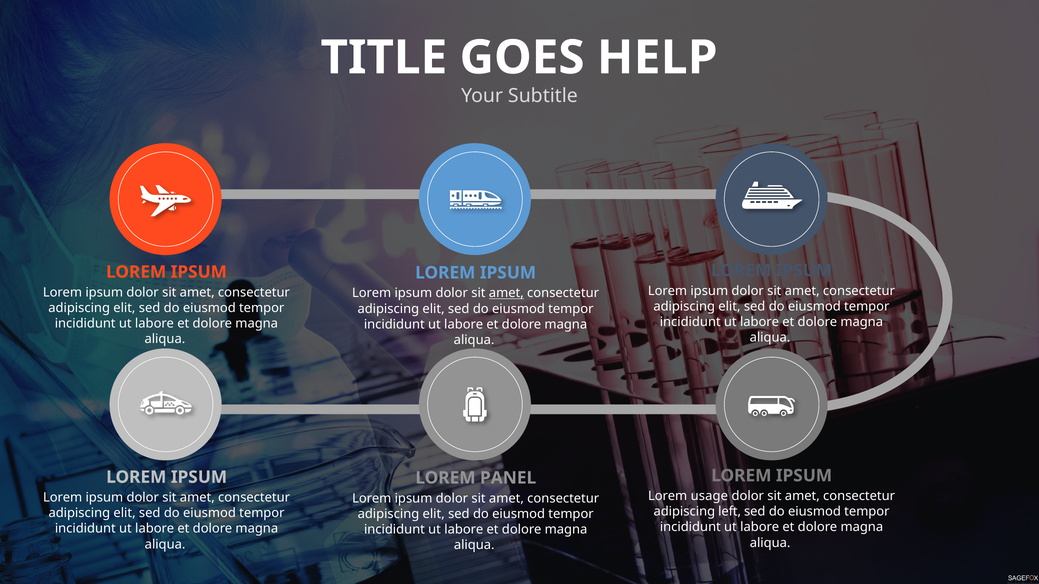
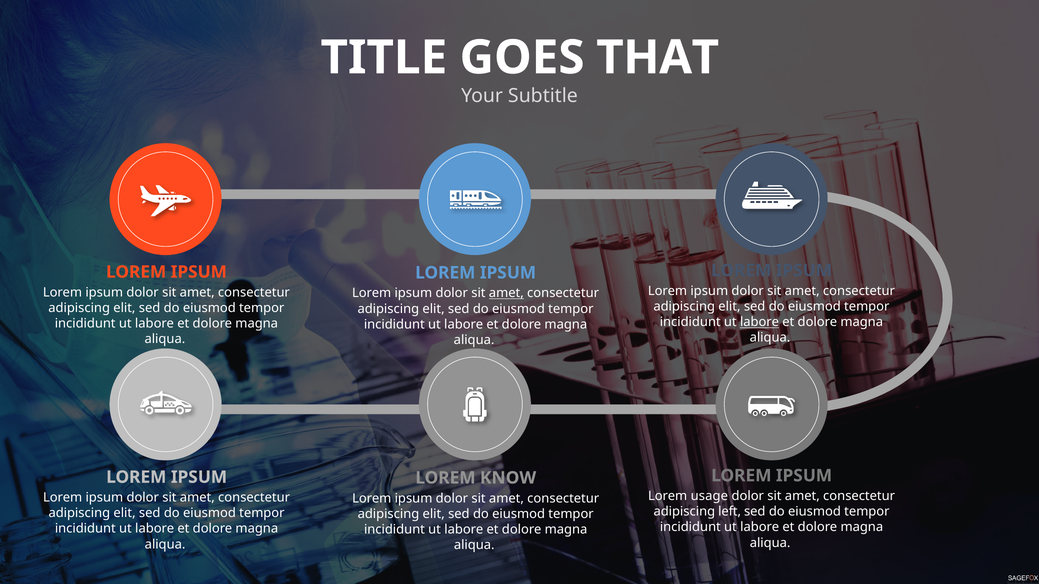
HELP: HELP -> THAT (658, 58)
labore underline: none -> present (760, 322)
PANEL: PANEL -> KNOW (508, 478)
